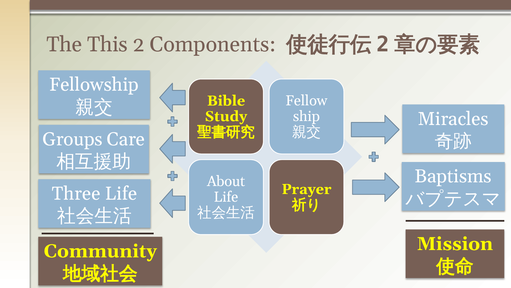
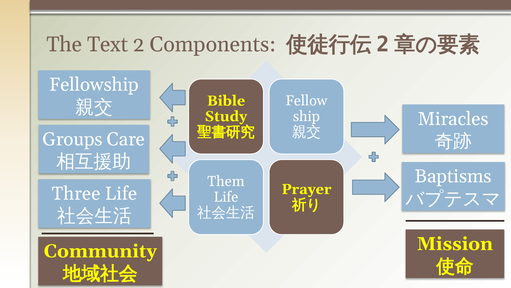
This: This -> Text (108, 44)
About: About -> Them (226, 181)
